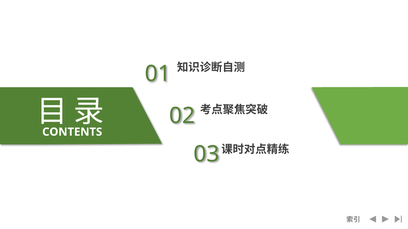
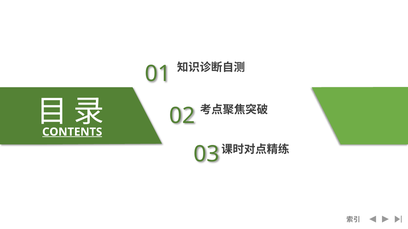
CONTENTS underline: none -> present (72, 132)
